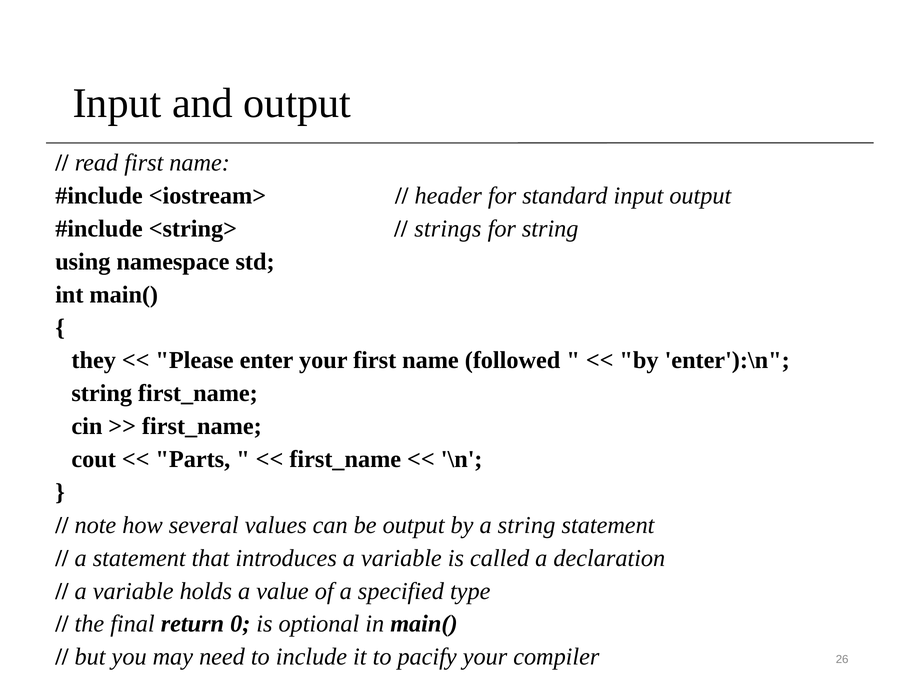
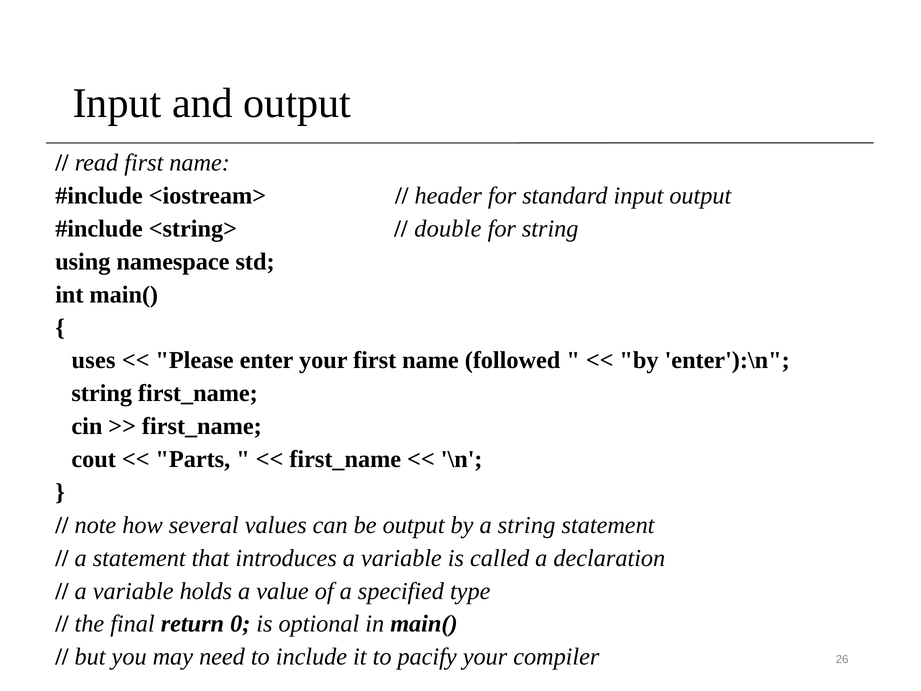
strings: strings -> double (448, 229)
they: they -> uses (94, 360)
